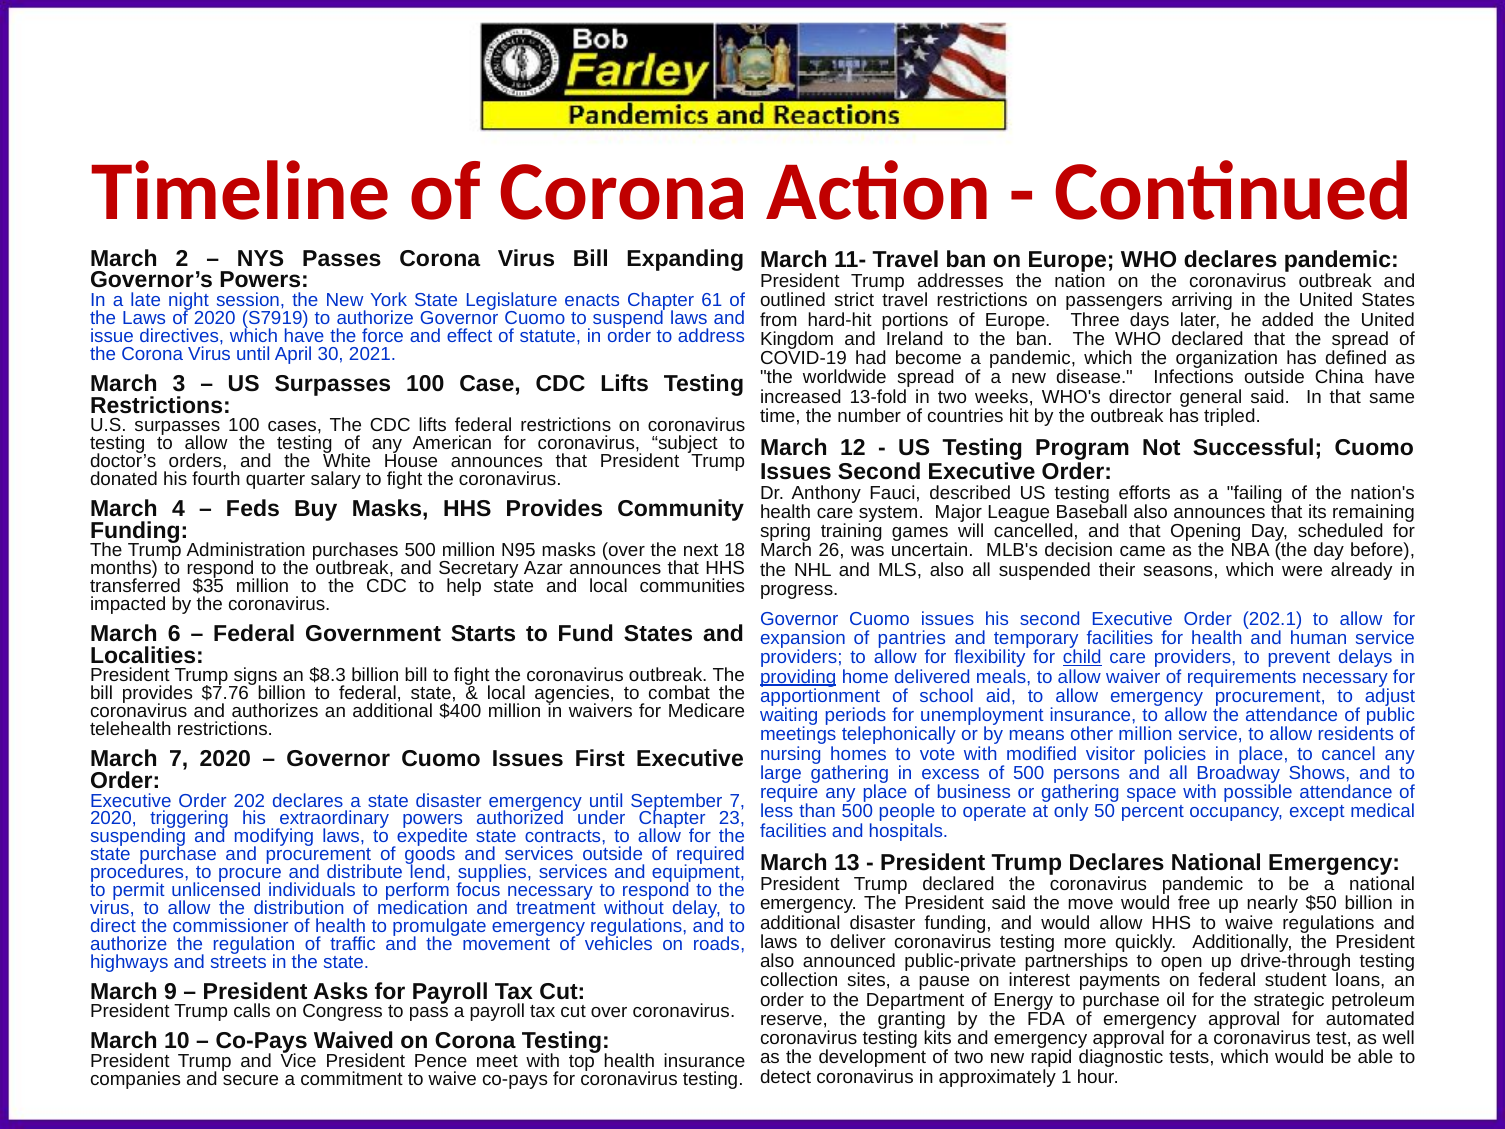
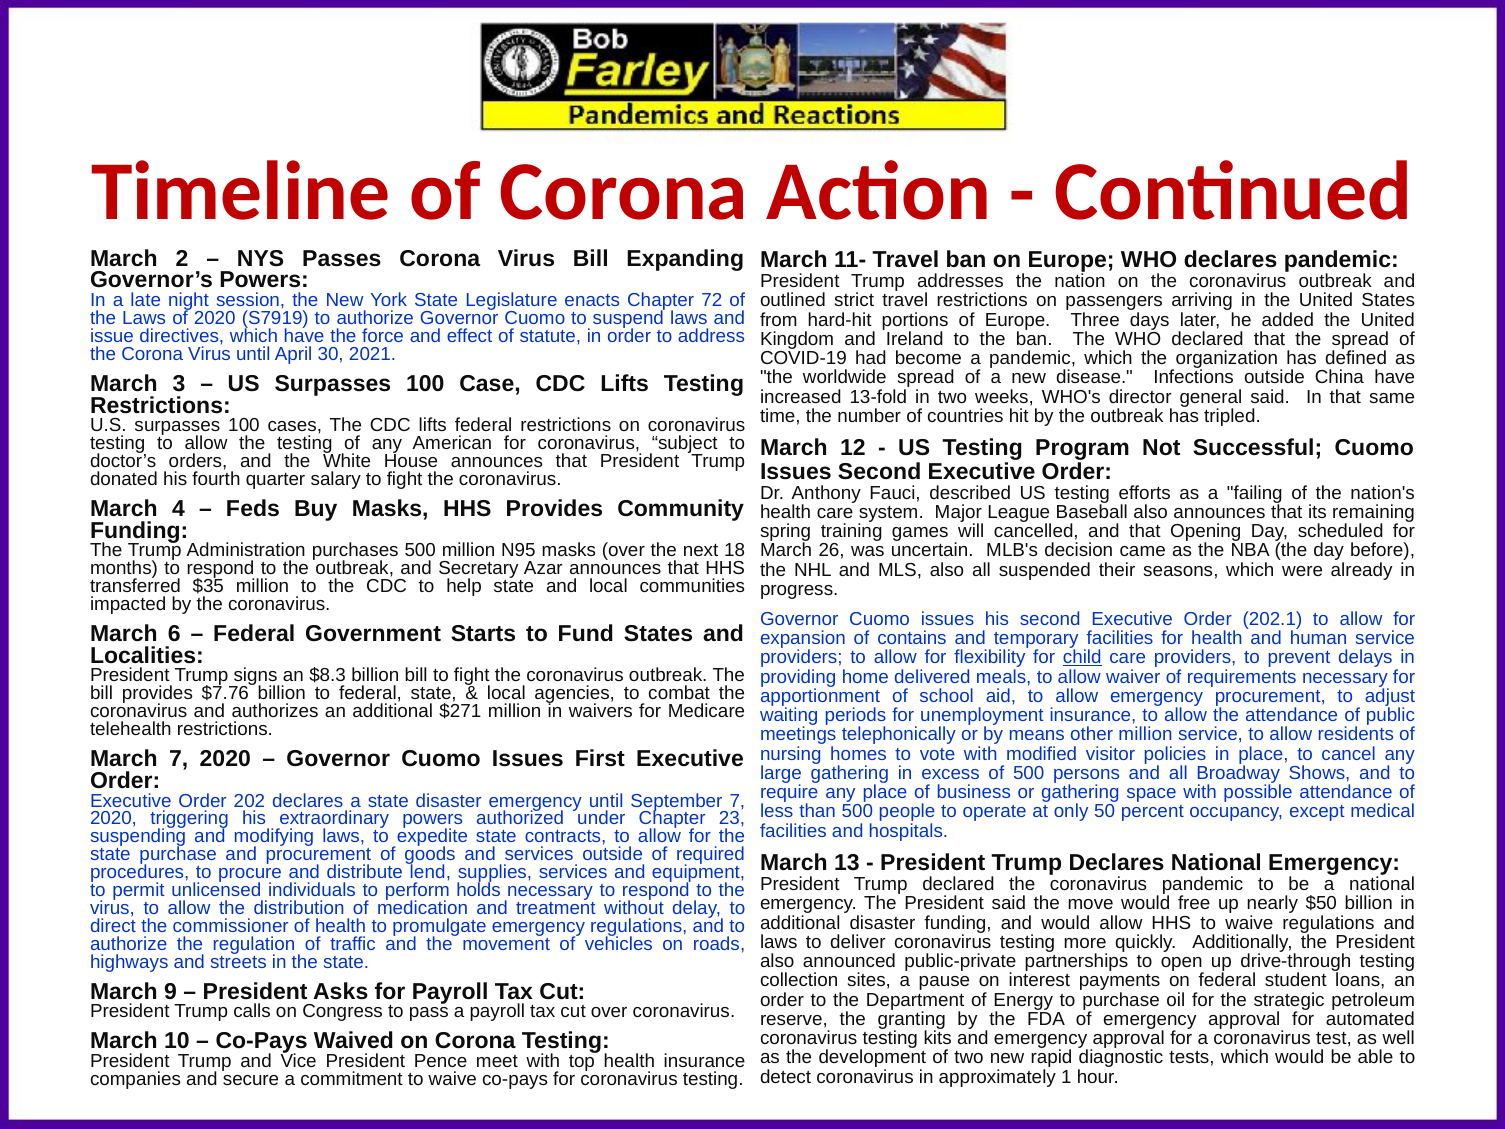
61: 61 -> 72 (712, 300)
pantries: pantries -> contains (912, 638)
providing underline: present -> none (798, 677)
$400: $400 -> $271 (460, 711)
focus: focus -> holds (479, 890)
